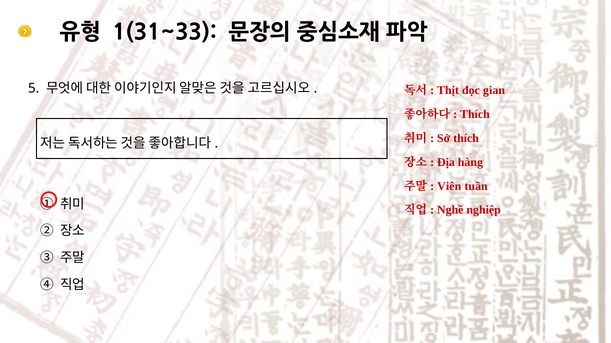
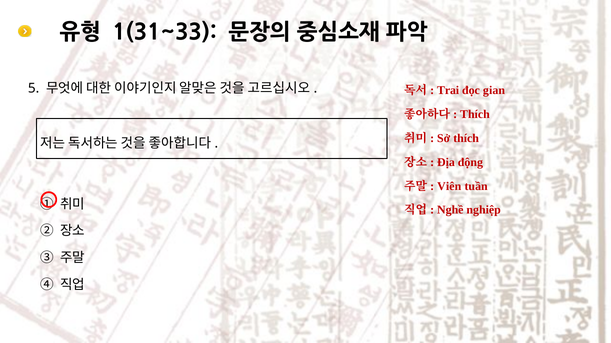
Thịt: Thịt -> Trai (448, 91)
hàng: hàng -> động (470, 163)
